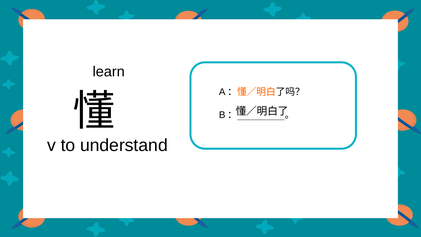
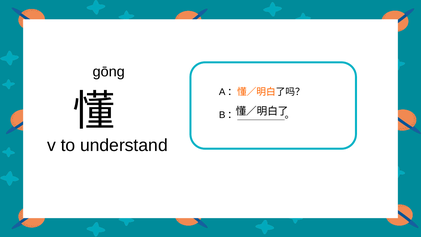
learn: learn -> gōng (109, 72)
